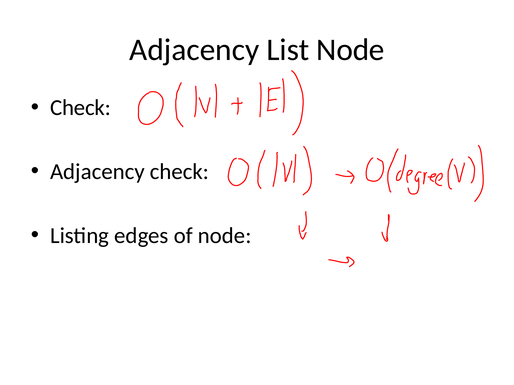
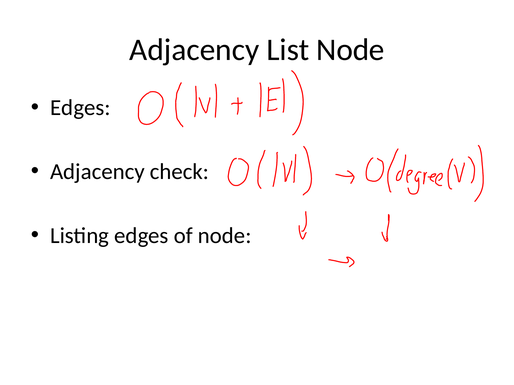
Check: Check -> Edges (80, 108)
